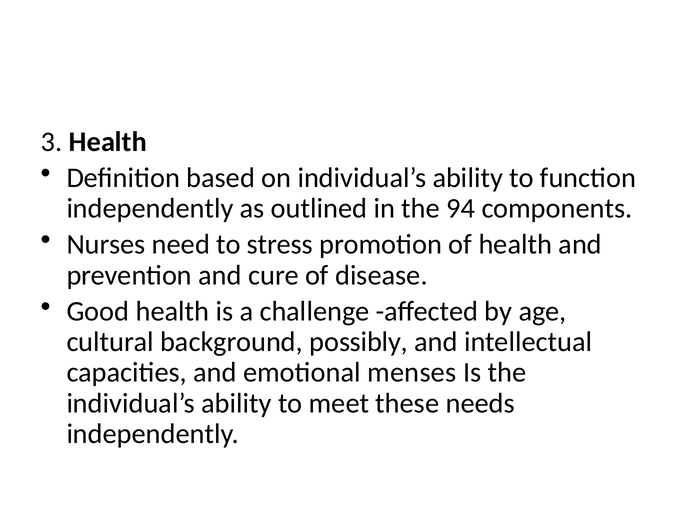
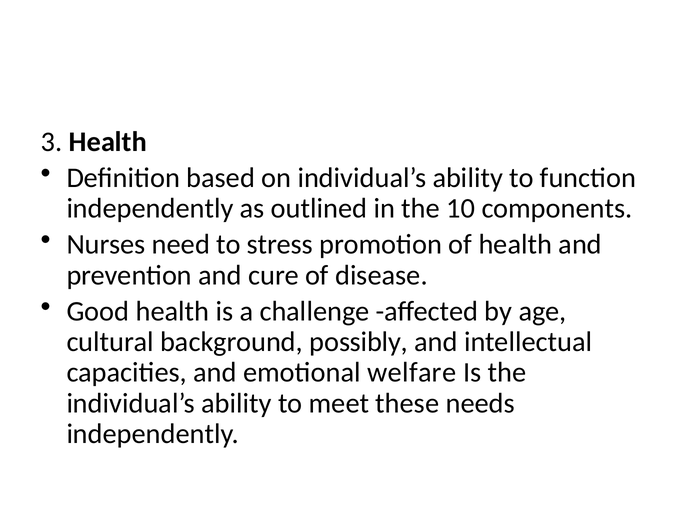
94: 94 -> 10 (461, 209)
menses: menses -> welfare (412, 373)
